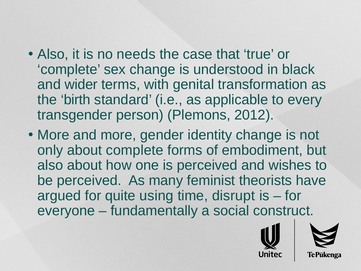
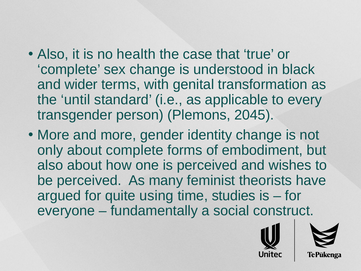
needs: needs -> health (136, 54)
birth: birth -> until (76, 100)
2012: 2012 -> 2045 (254, 115)
disrupt: disrupt -> studies (234, 195)
